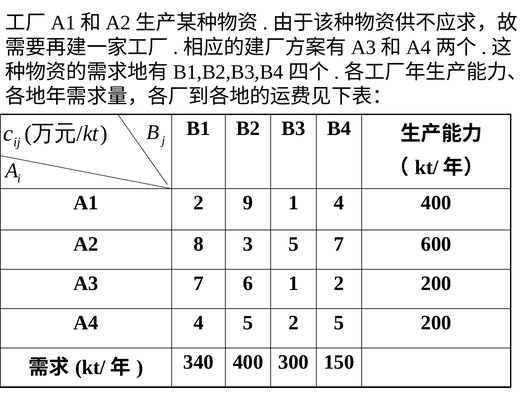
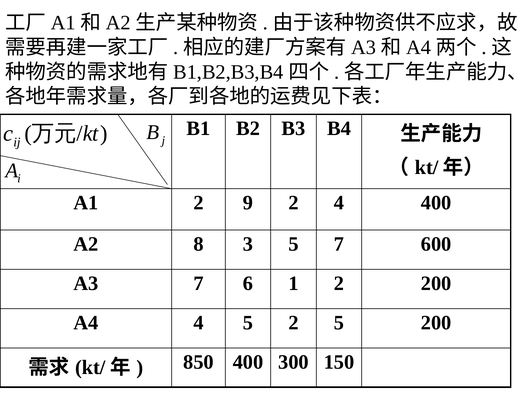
9 1: 1 -> 2 (294, 203)
340: 340 -> 850 (198, 362)
